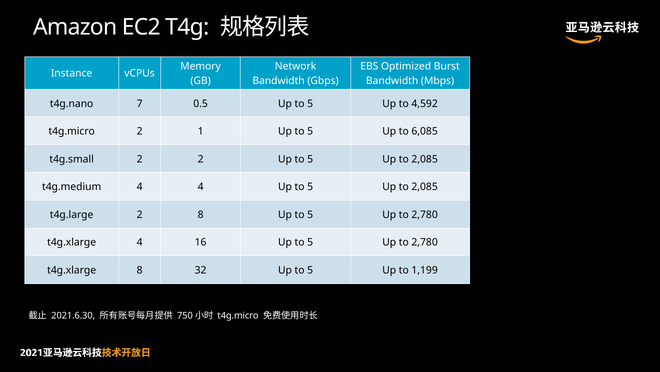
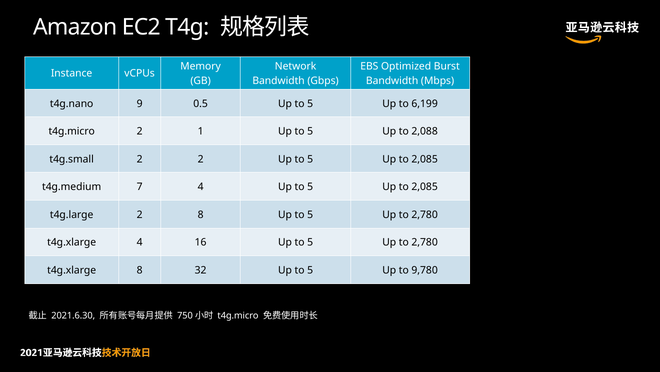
7: 7 -> 9 (140, 103)
4,592: 4,592 -> 6,199 (425, 103)
6,085: 6,085 -> 2,088 (425, 131)
t4g.medium 4: 4 -> 7 (140, 187)
1,199: 1,199 -> 9,780 (425, 270)
